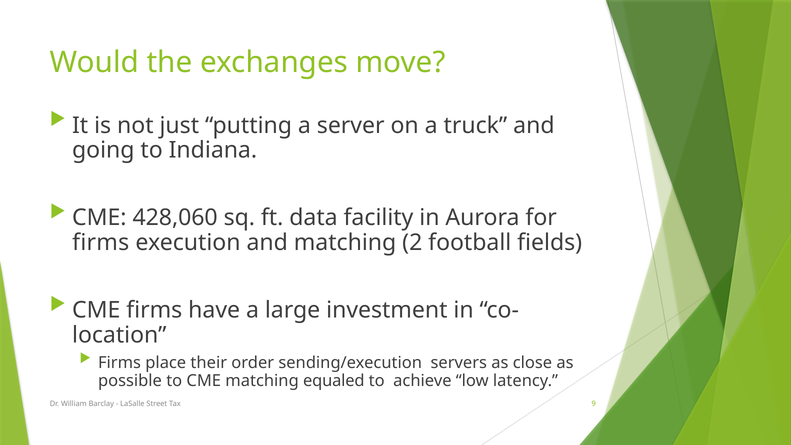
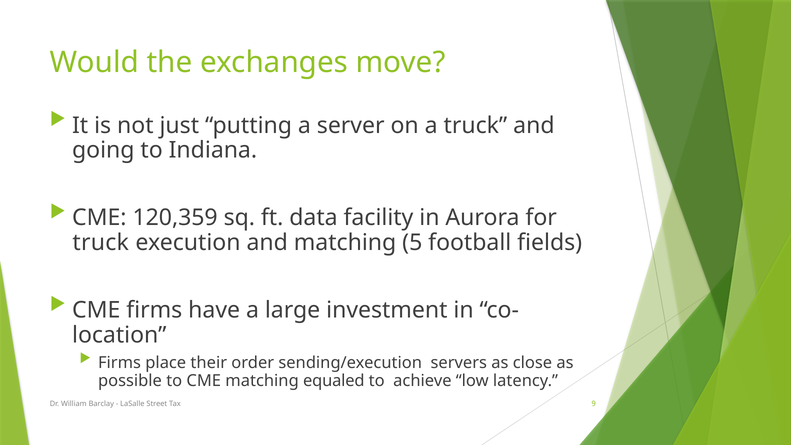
428,060: 428,060 -> 120,359 (175, 218)
firms: firms -> truck (101, 243)
2: 2 -> 5 (412, 243)
